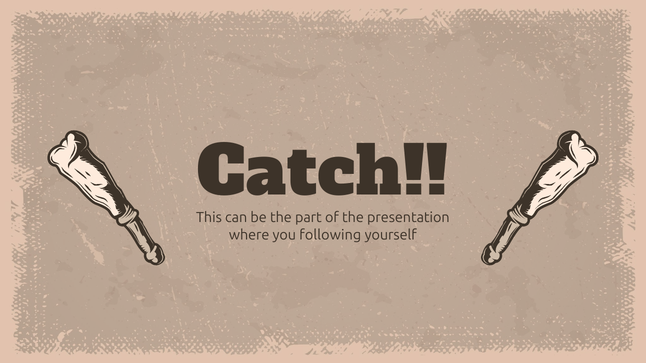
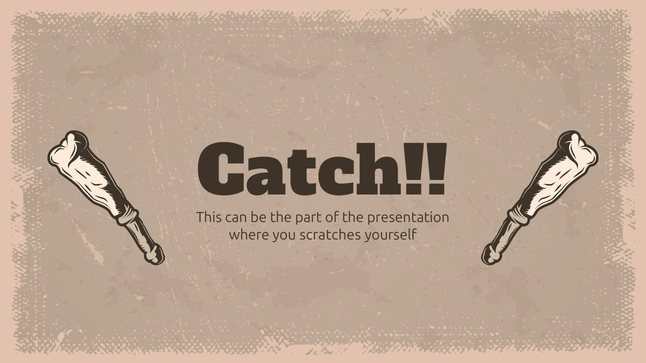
following: following -> scratches (330, 235)
